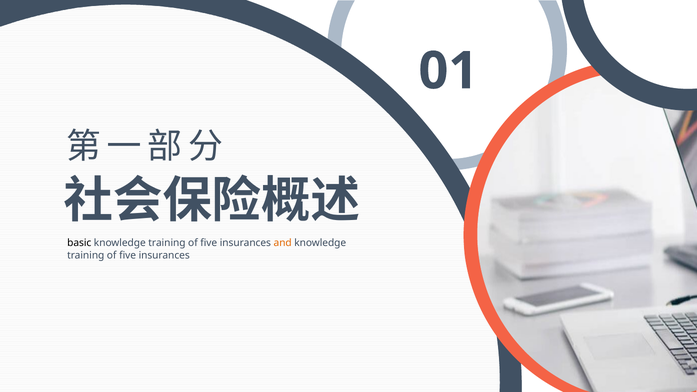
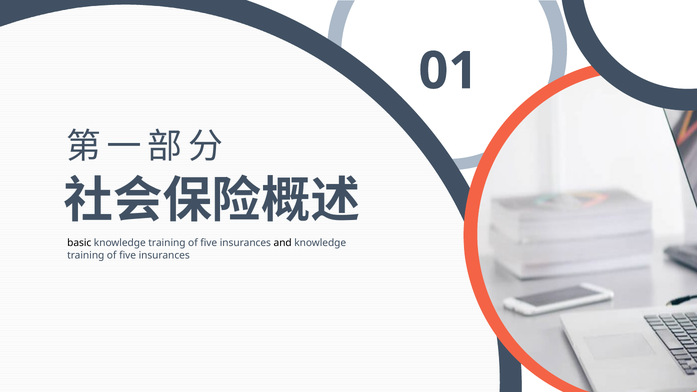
and colour: orange -> black (283, 243)
